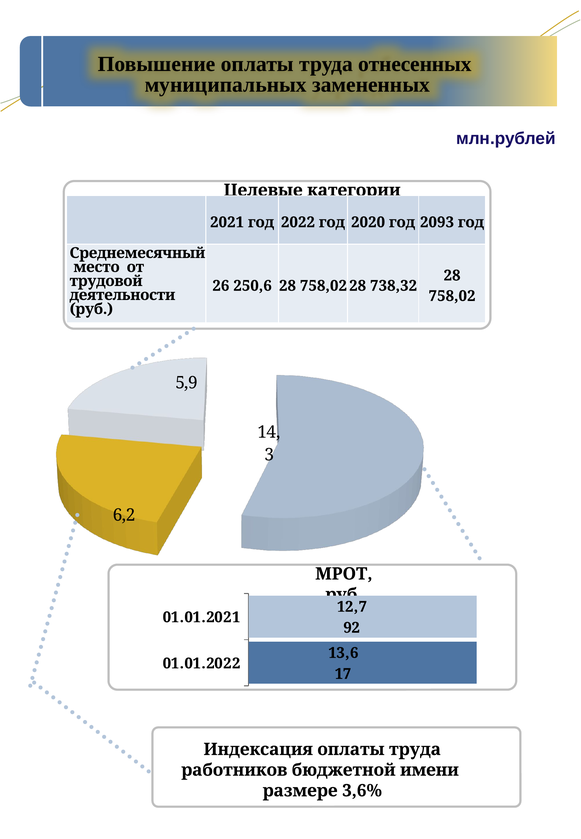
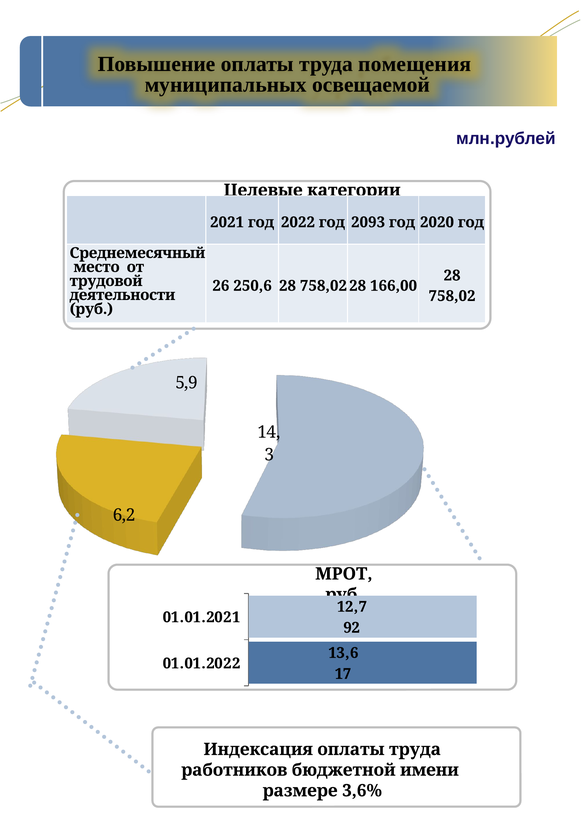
отнесенных: отнесенных -> помещения (415, 64)
замененных: замененных -> освещаемой (371, 85)
2020: 2020 -> 2093 (368, 222)
2093: 2093 -> 2020 (437, 222)
738,32: 738,32 -> 166,00 (394, 286)
